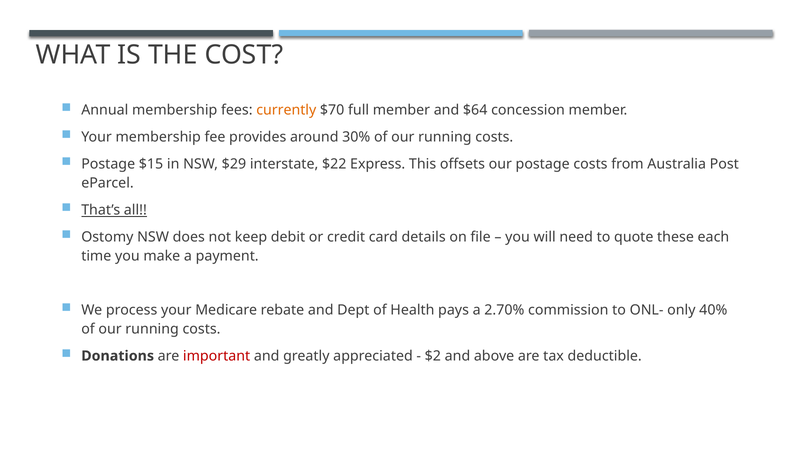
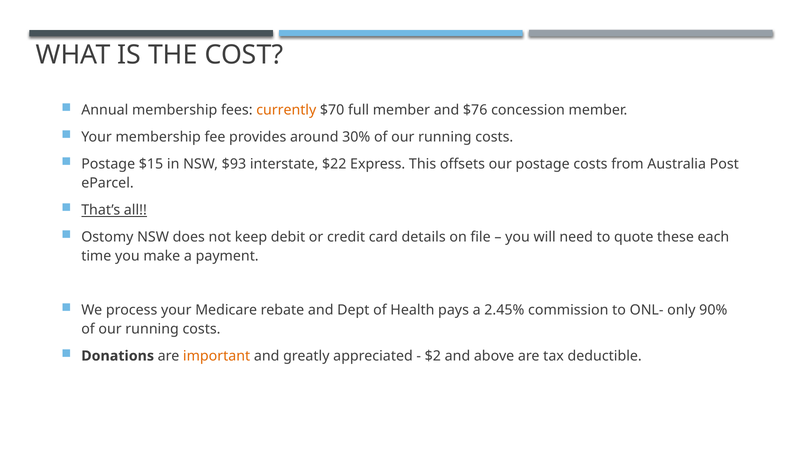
$64: $64 -> $76 (475, 110)
$29: $29 -> $93 (234, 164)
2.70%: 2.70% -> 2.45% (504, 310)
40%: 40% -> 90% (713, 310)
important colour: red -> orange (217, 356)
